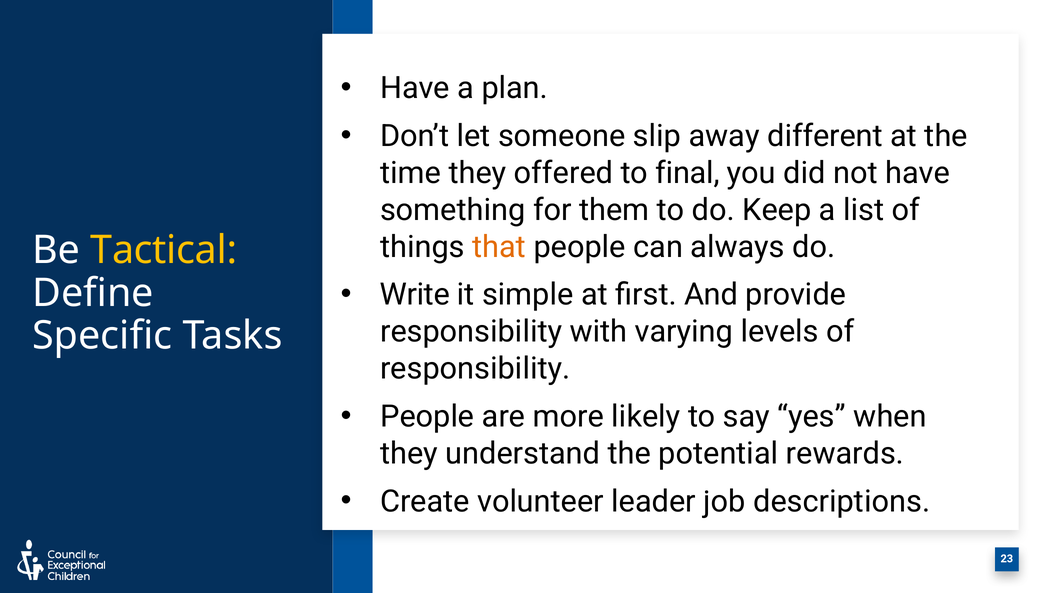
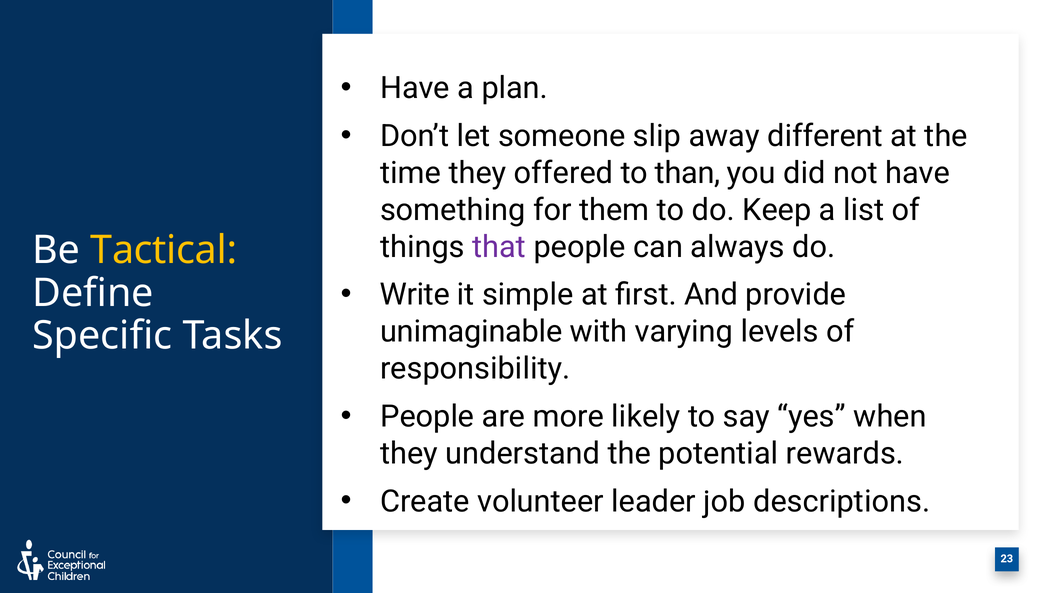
final: final -> than (687, 173)
that colour: orange -> purple (499, 247)
responsibility: responsibility -> unimaginable (471, 332)
